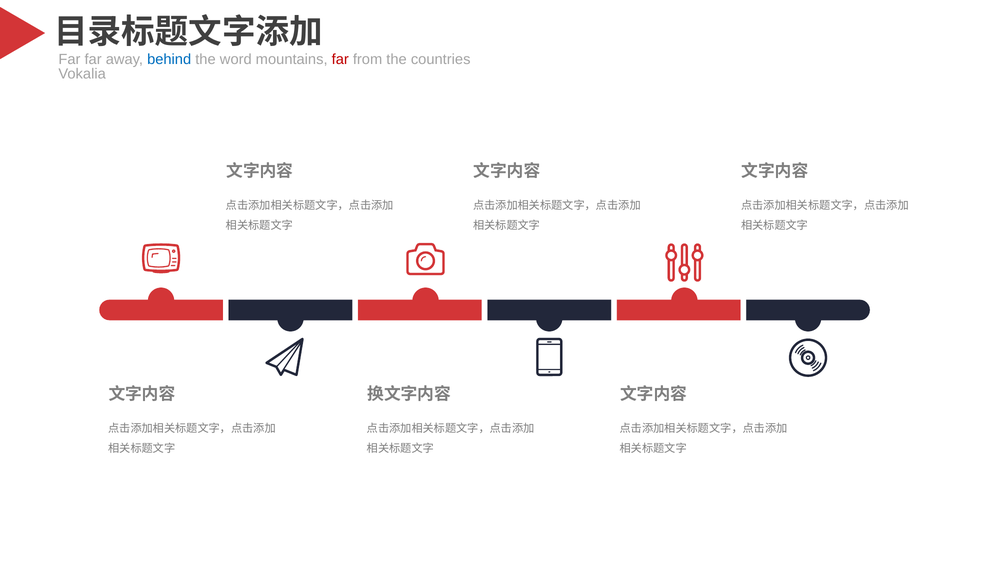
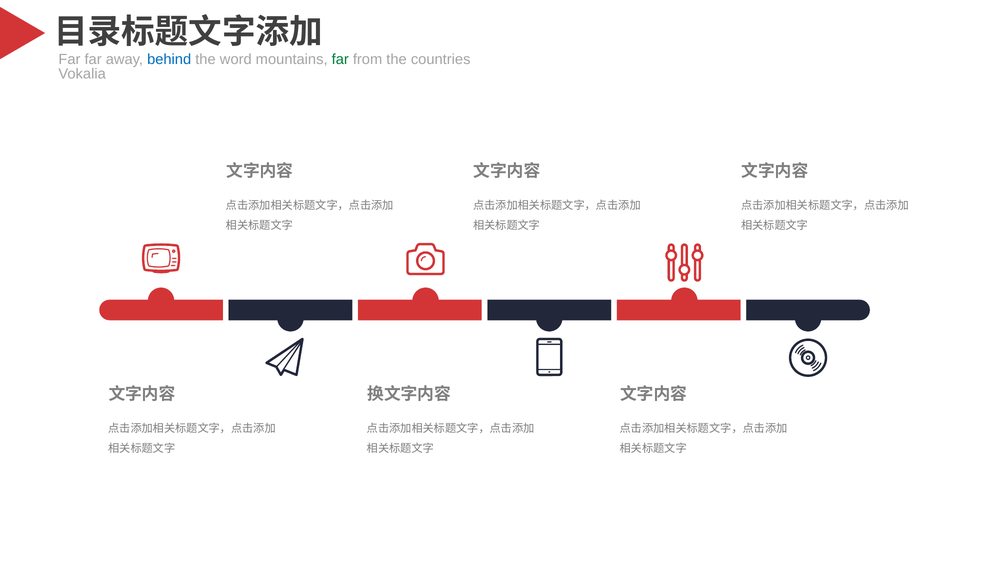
far colour: red -> green (340, 59)
